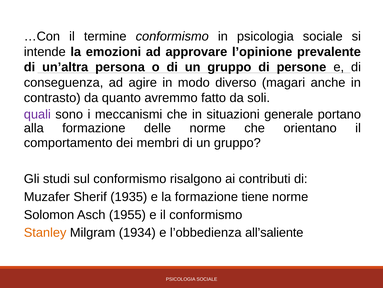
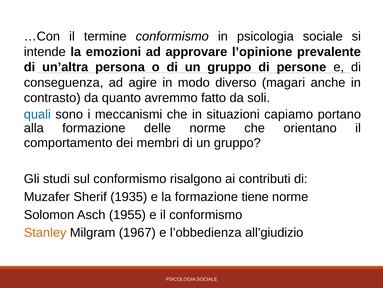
quali colour: purple -> blue (37, 114)
generale: generale -> capiamo (289, 114)
1934: 1934 -> 1967 (137, 232)
all’saliente: all’saliente -> all’giudizio (274, 232)
